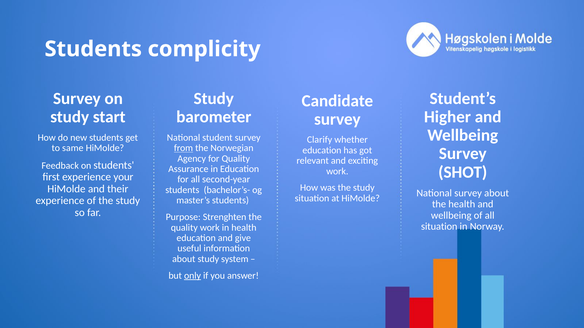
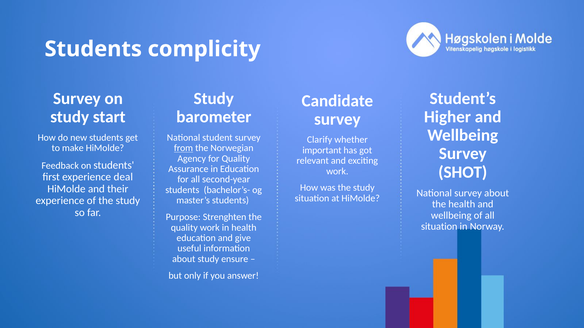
same: same -> make (73, 148)
education: education -> important (322, 150)
your: your -> deal (123, 177)
system: system -> ensure (235, 259)
only underline: present -> none (193, 276)
